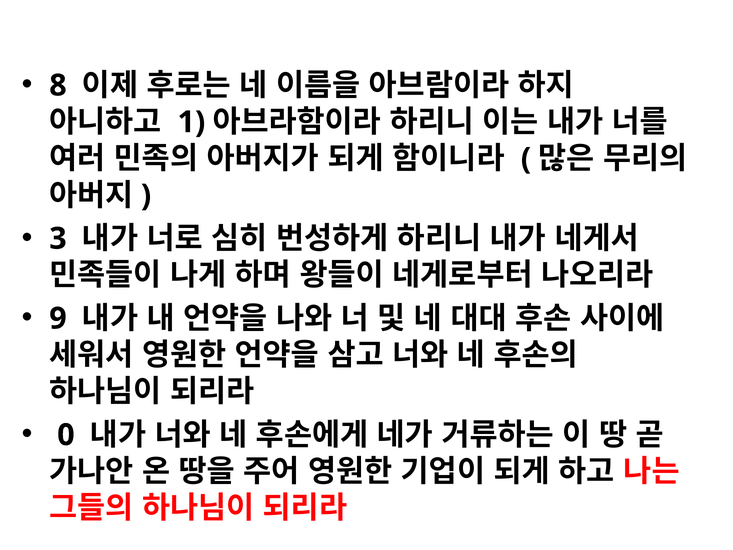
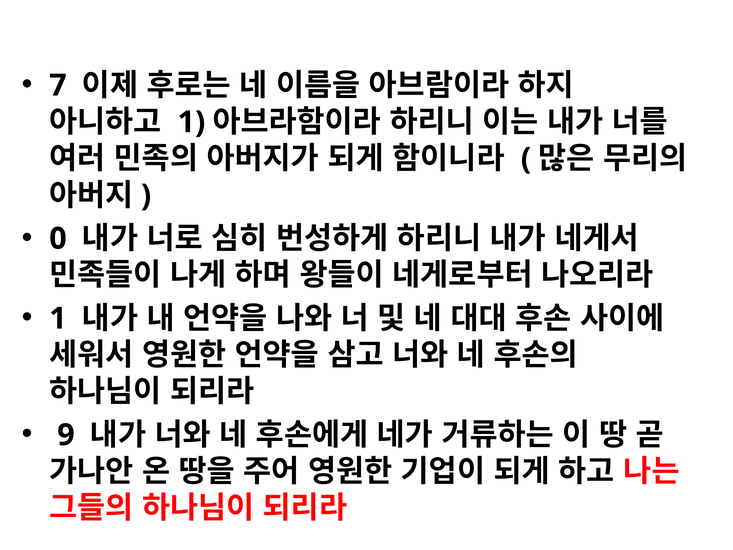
8: 8 -> 7 (58, 85)
3: 3 -> 0 (58, 239)
9: 9 -> 1 (58, 318)
0: 0 -> 9 (66, 435)
